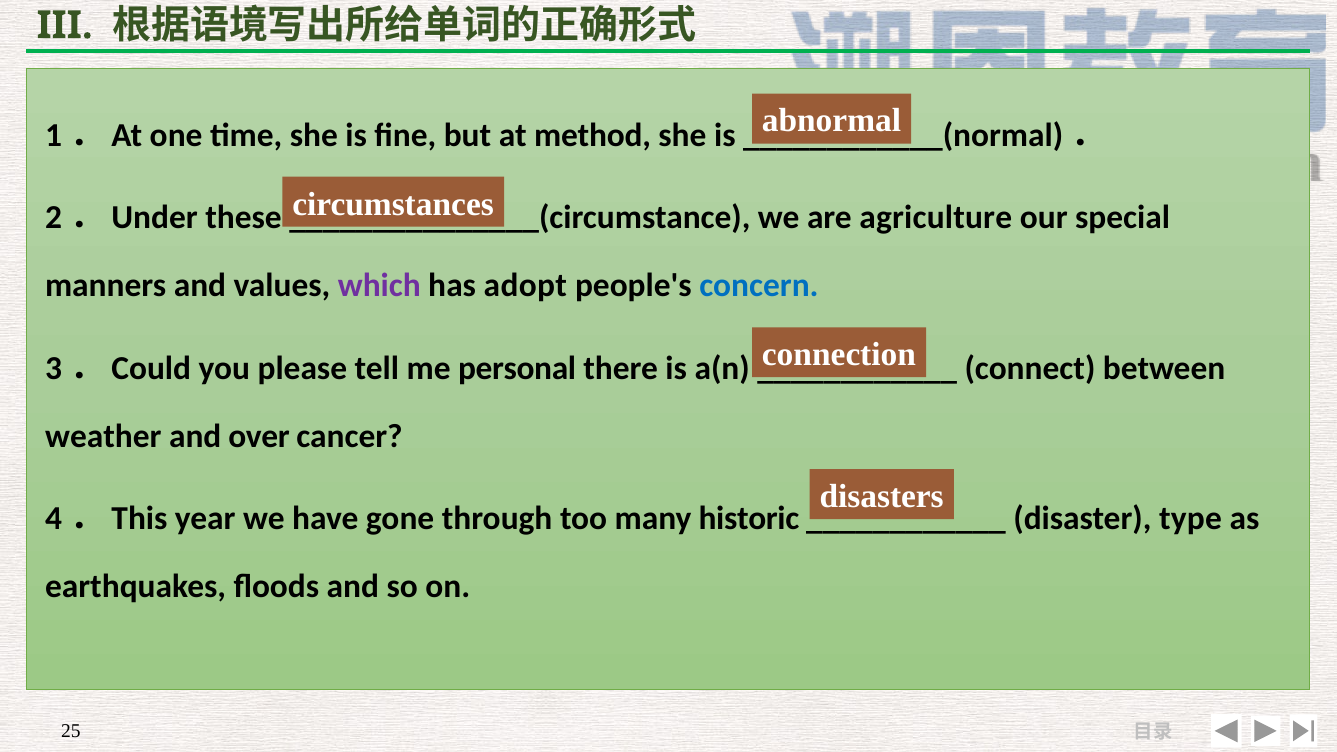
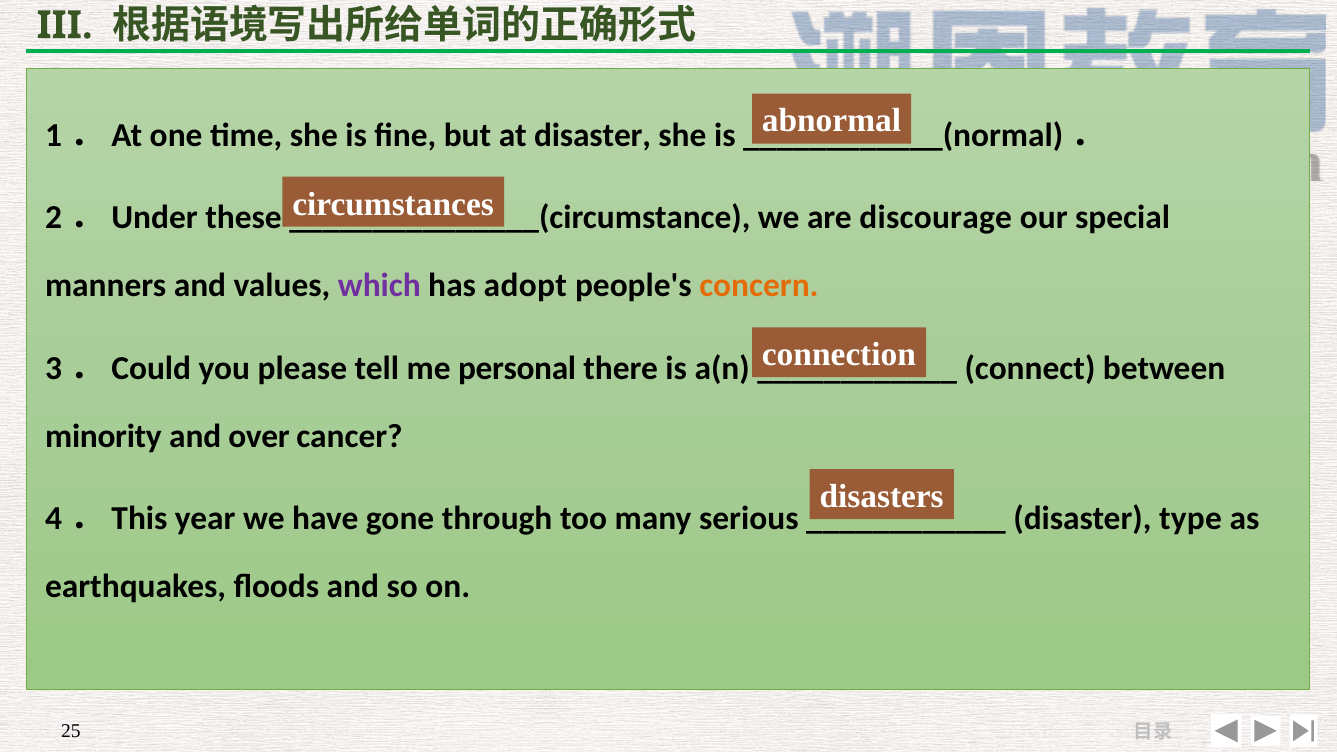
at method: method -> disaster (593, 136)
agriculture: agriculture -> discourage (936, 218)
concern colour: blue -> orange (759, 286)
weather: weather -> minority (103, 436)
historic: historic -> serious (749, 518)
